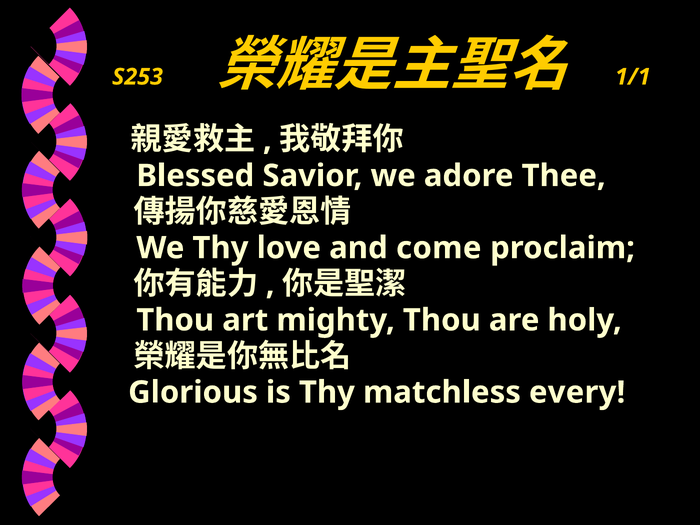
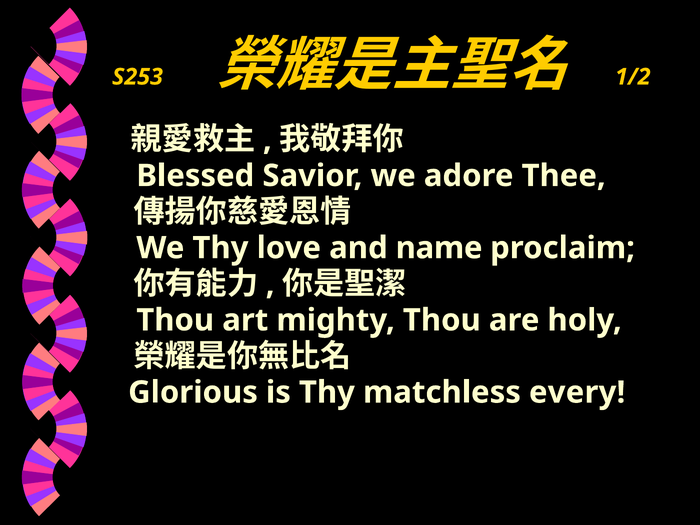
1/1: 1/1 -> 1/2 (633, 77)
come: come -> name (439, 248)
